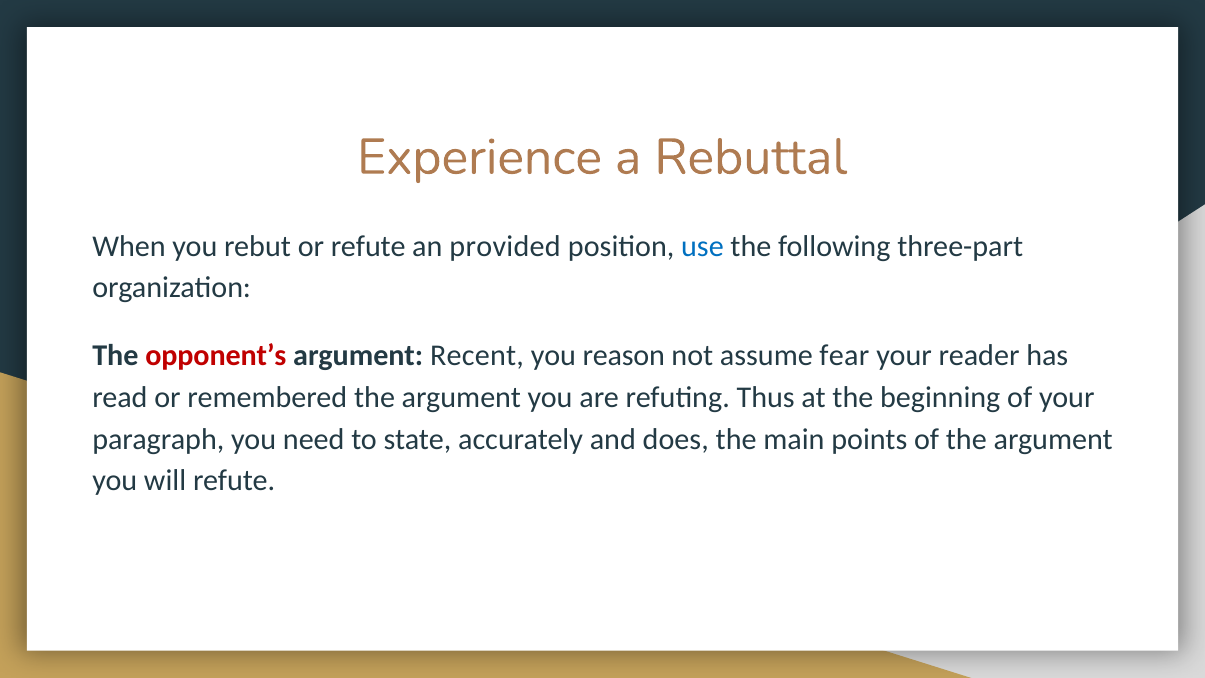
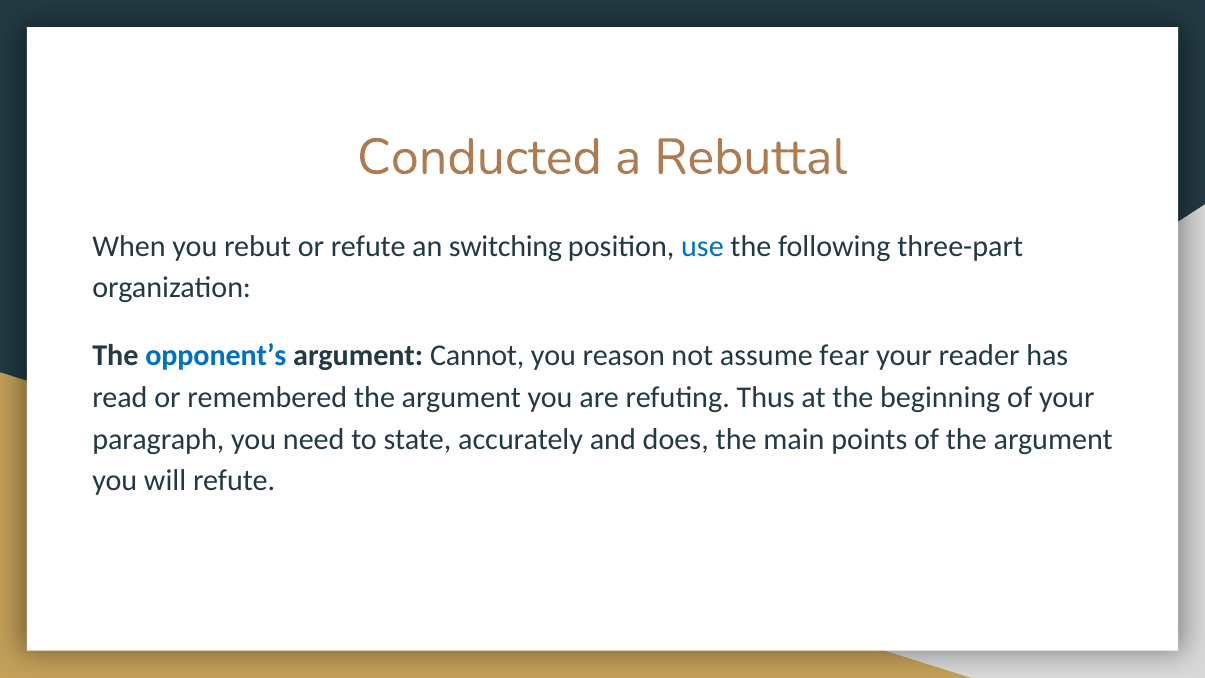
Experience: Experience -> Conducted (479, 157)
provided: provided -> switching (505, 246)
opponent’s colour: red -> blue (216, 356)
Recent: Recent -> Cannot (477, 356)
